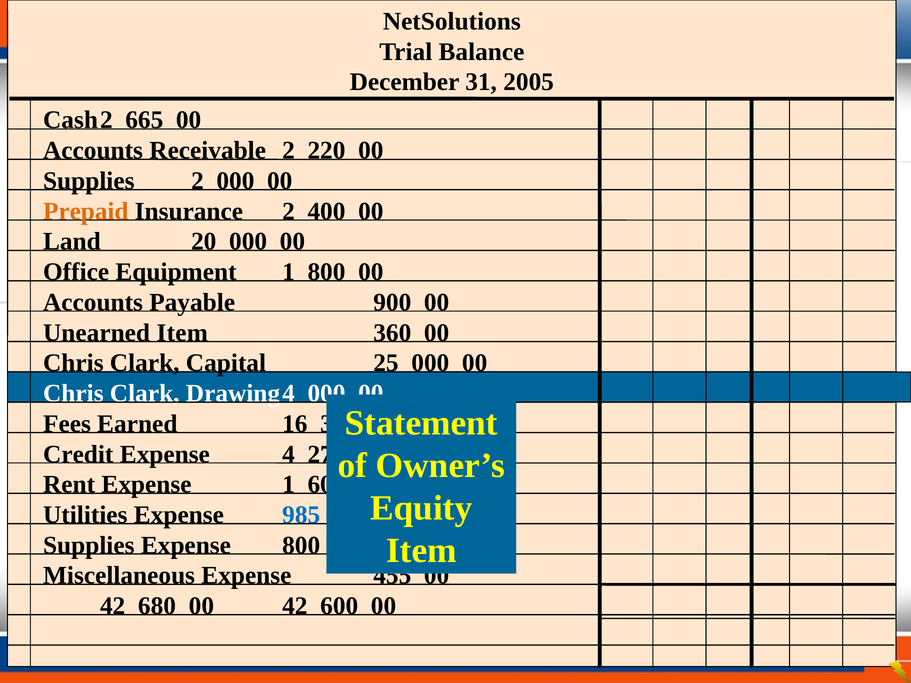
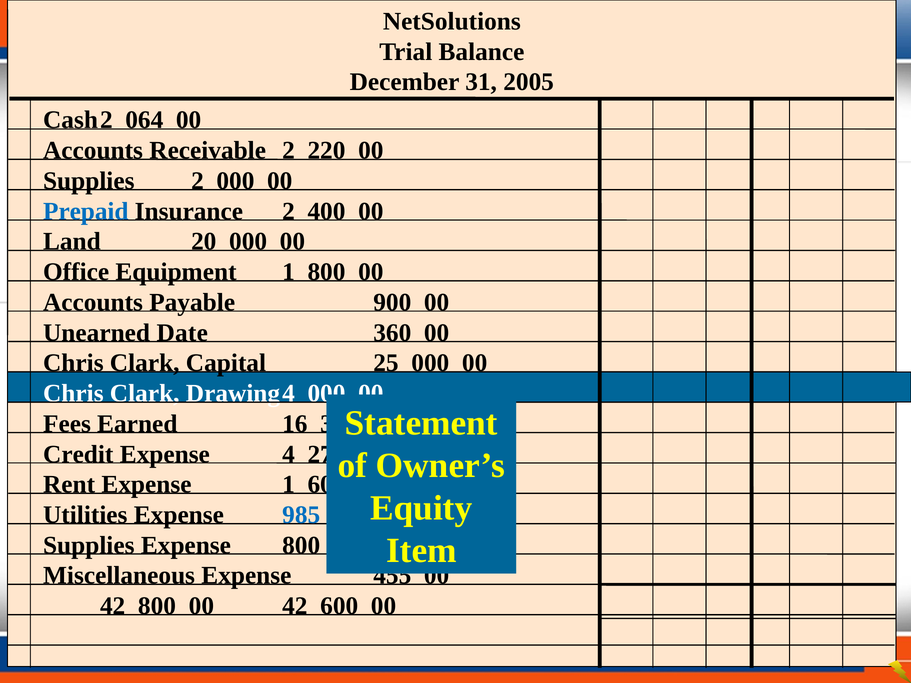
665: 665 -> 064 (144, 120)
Prepaid colour: orange -> blue (86, 211)
Unearned Item: Item -> Date (182, 333)
42 680: 680 -> 800 (157, 606)
